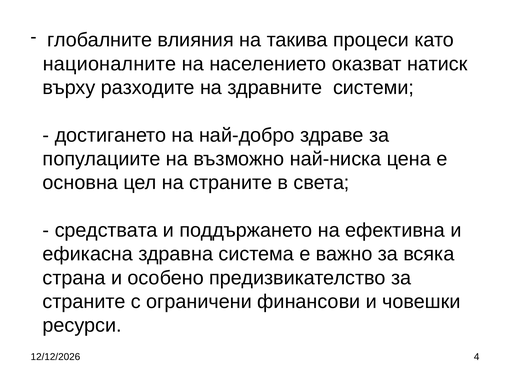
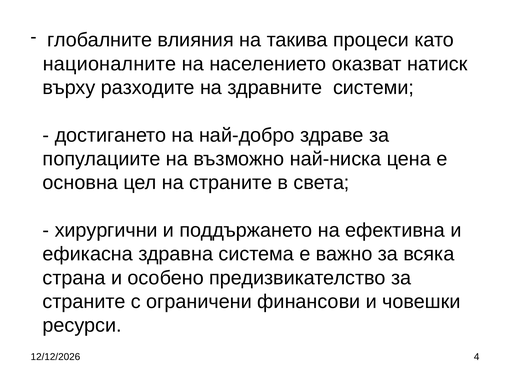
средствата: средствата -> хирургични (106, 231)
